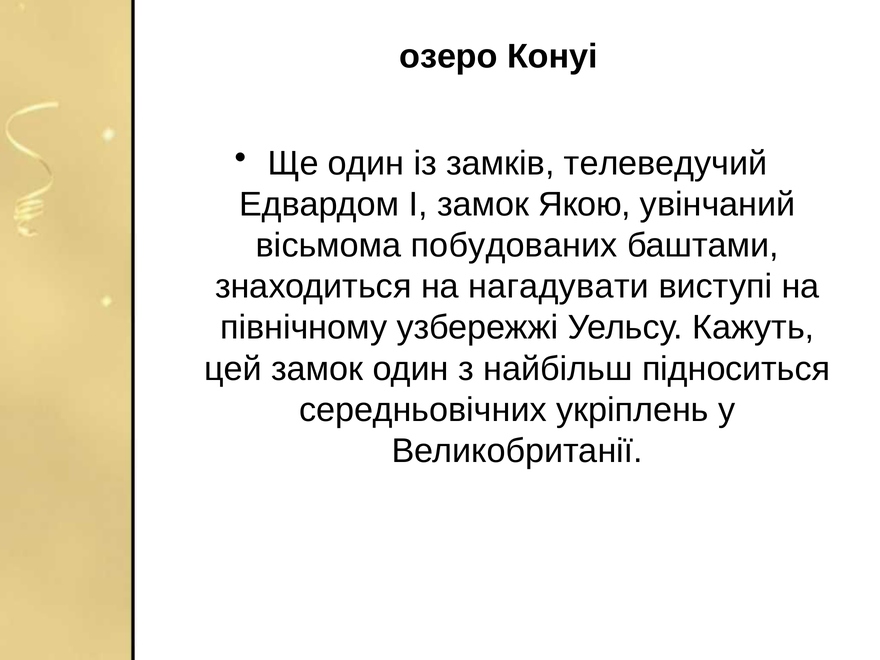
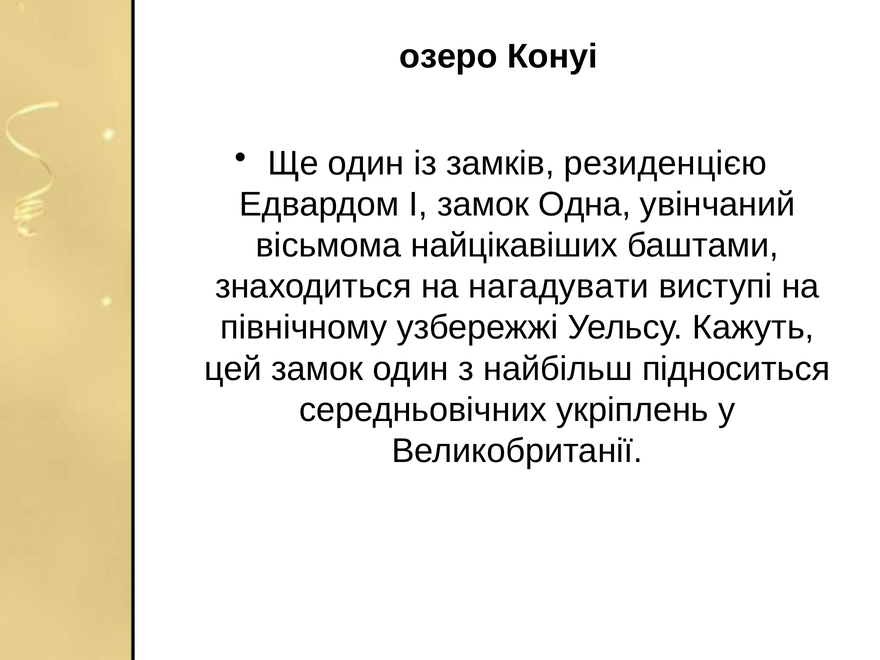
телеведучий: телеведучий -> резиденцією (665, 163)
Якою: Якою -> Одна (585, 204)
побудованих: побудованих -> найцікавіших (514, 245)
